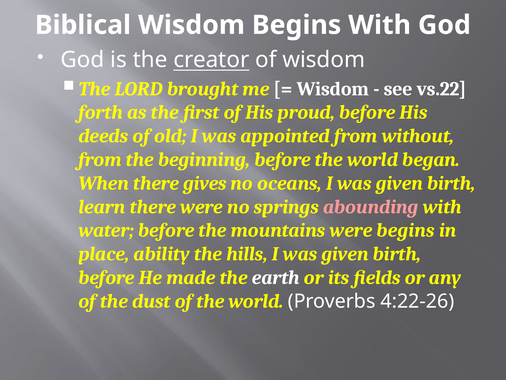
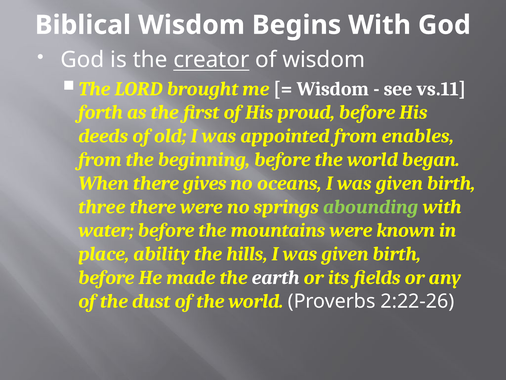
vs.22: vs.22 -> vs.11 (442, 89)
without: without -> enables (418, 136)
learn: learn -> three (102, 207)
abounding colour: pink -> light green (371, 207)
were begins: begins -> known (406, 230)
4:22-26: 4:22-26 -> 2:22-26 (417, 301)
